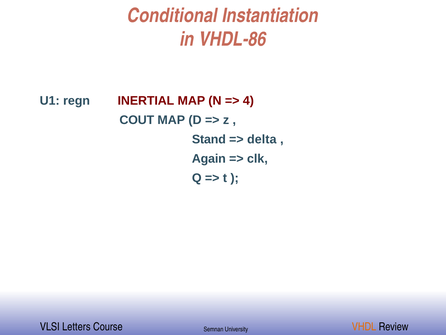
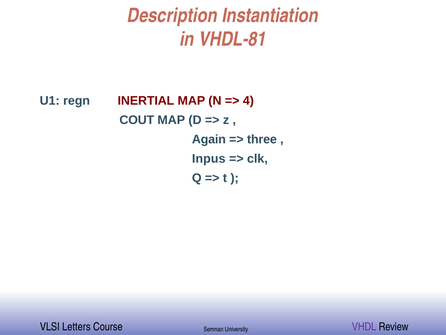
Conditional: Conditional -> Description (172, 16)
VHDL-86: VHDL-86 -> VHDL-81 (232, 39)
Stand: Stand -> Again (209, 139)
delta: delta -> three (262, 139)
Again: Again -> Inpus (209, 159)
VHDL colour: orange -> purple (364, 326)
